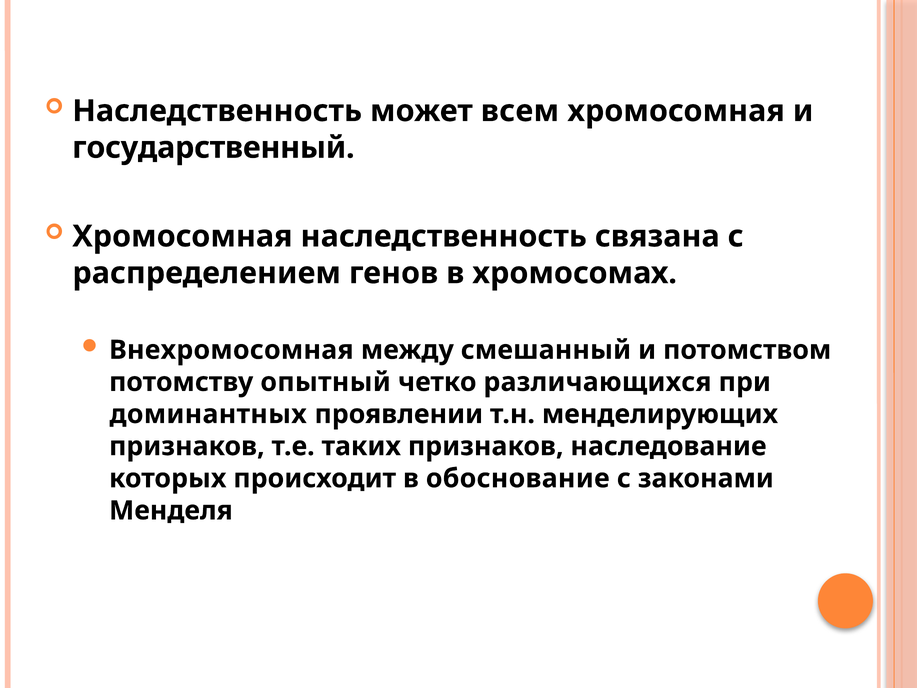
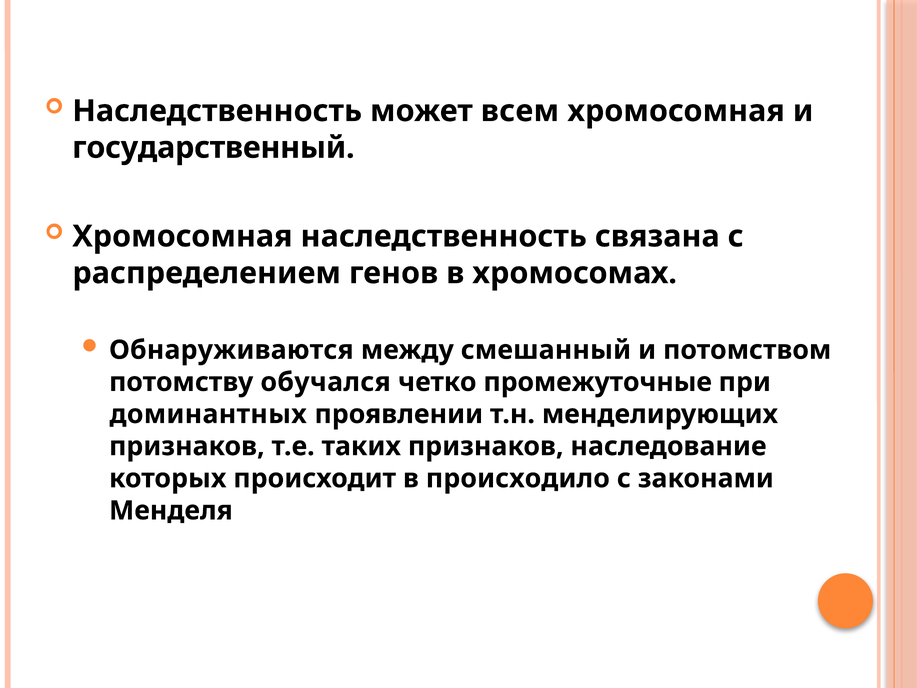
Внехромосомная: Внехромосомная -> Обнаруживаются (231, 350)
опытный: опытный -> обучался (326, 382)
различающихся: различающихся -> промежуточные (598, 382)
обоснование: обоснование -> происходило (518, 478)
